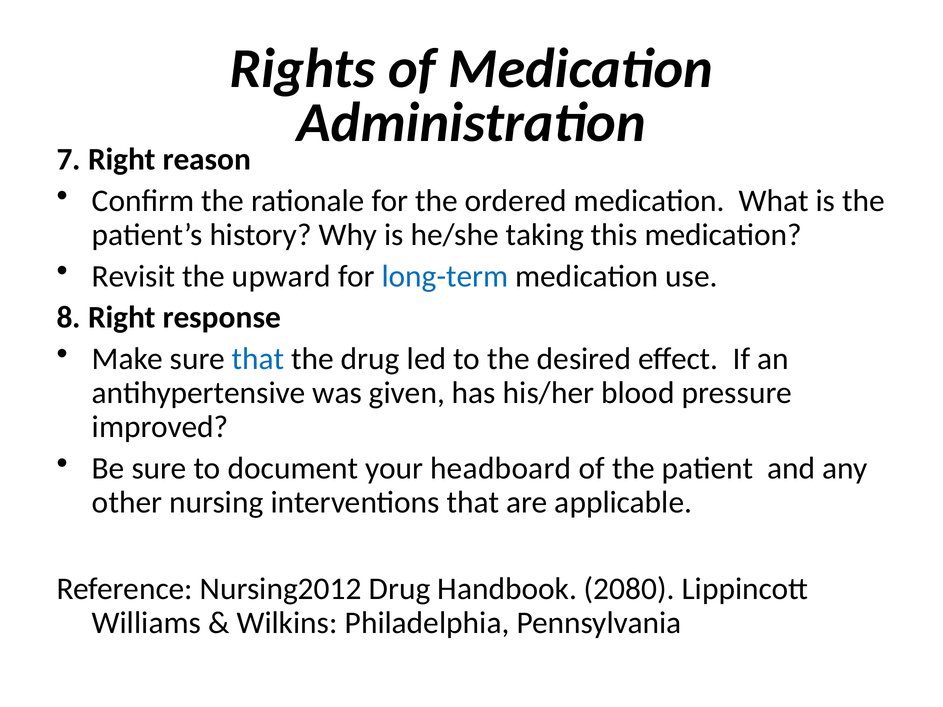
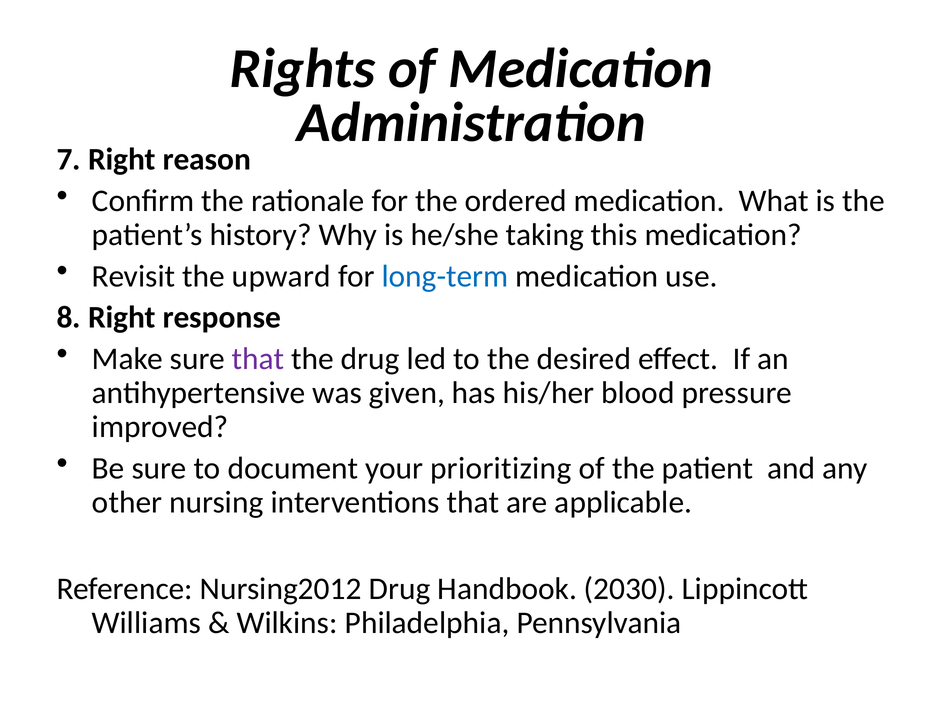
that colour: blue -> purple (258, 359)
headboard: headboard -> prioritizing (501, 469)
2080: 2080 -> 2030 (629, 589)
